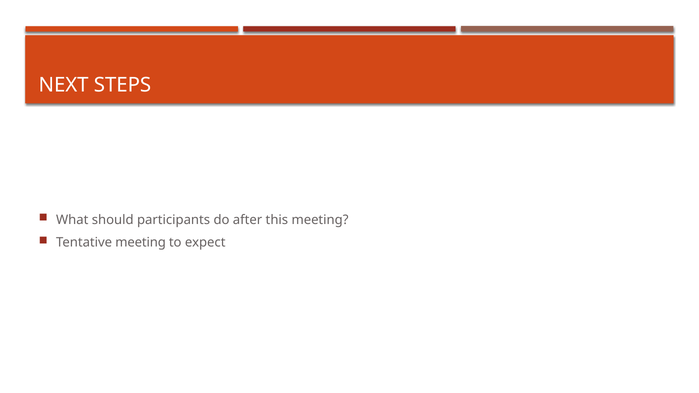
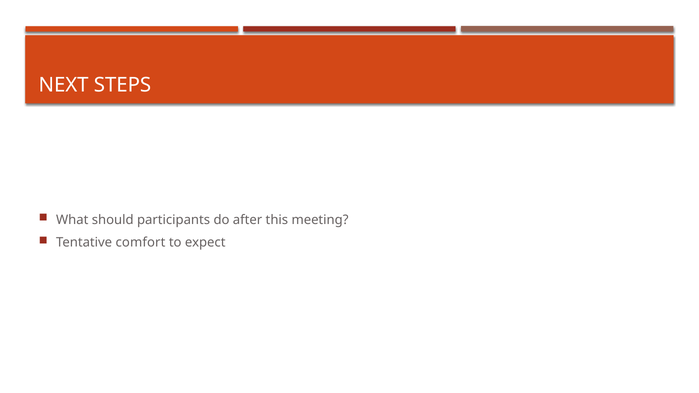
Tentative meeting: meeting -> comfort (140, 243)
